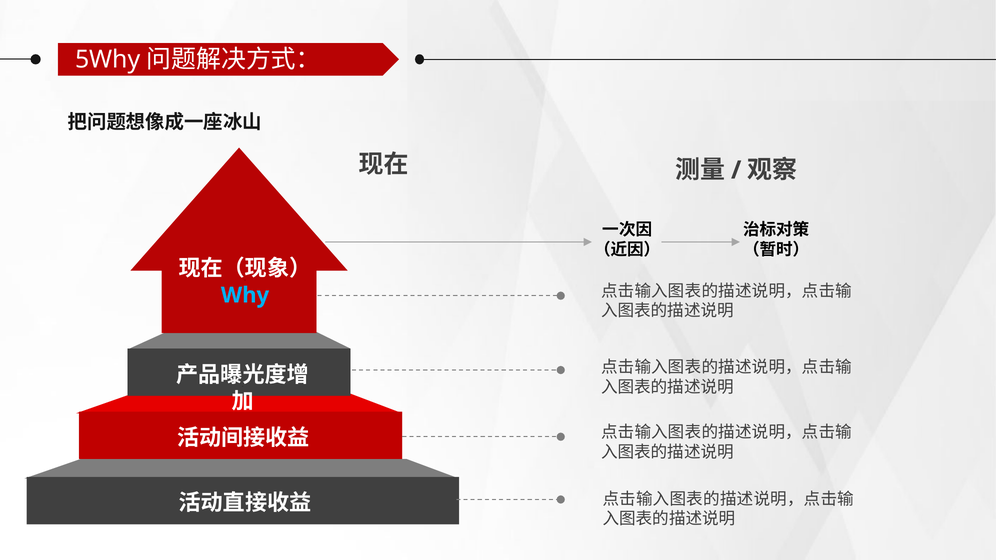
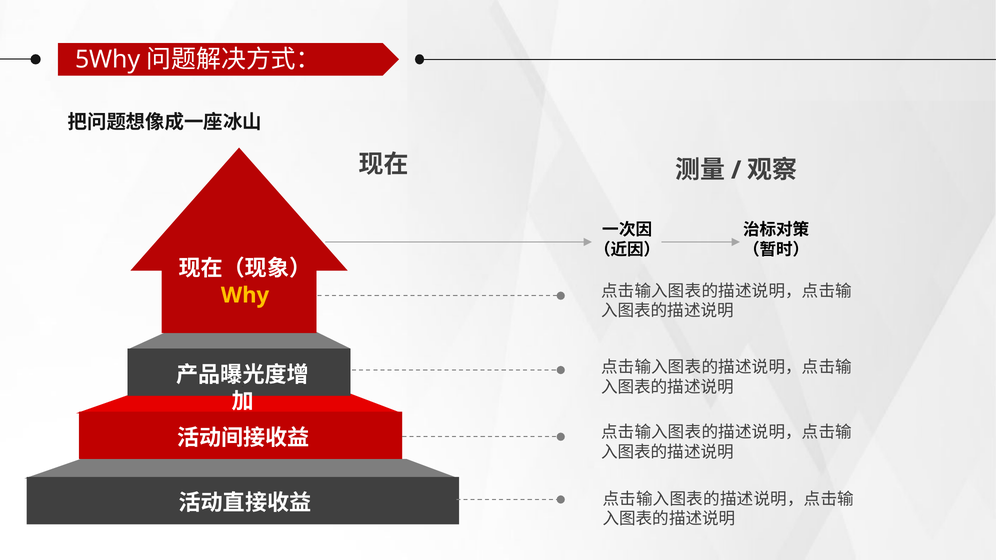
Why colour: light blue -> yellow (245, 295)
